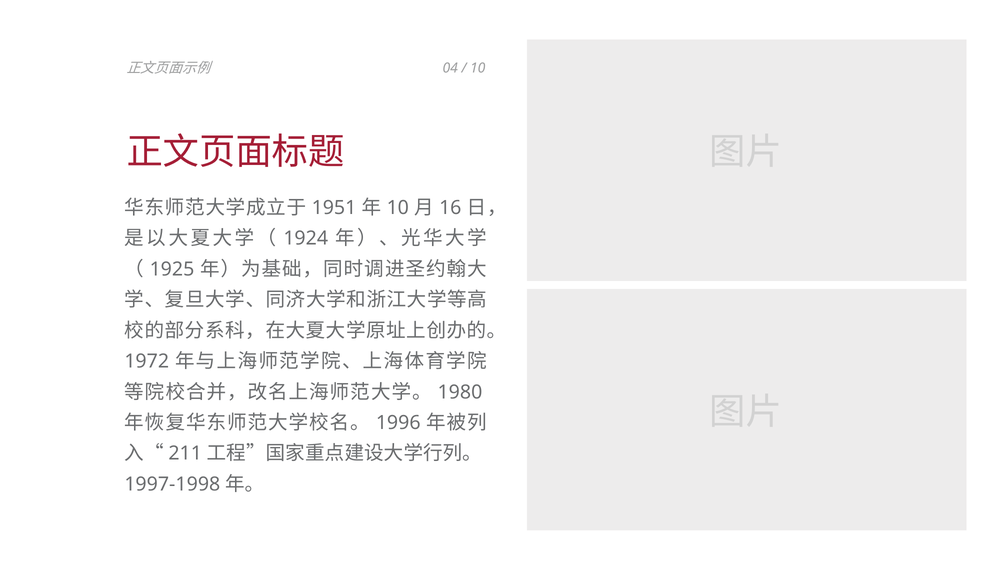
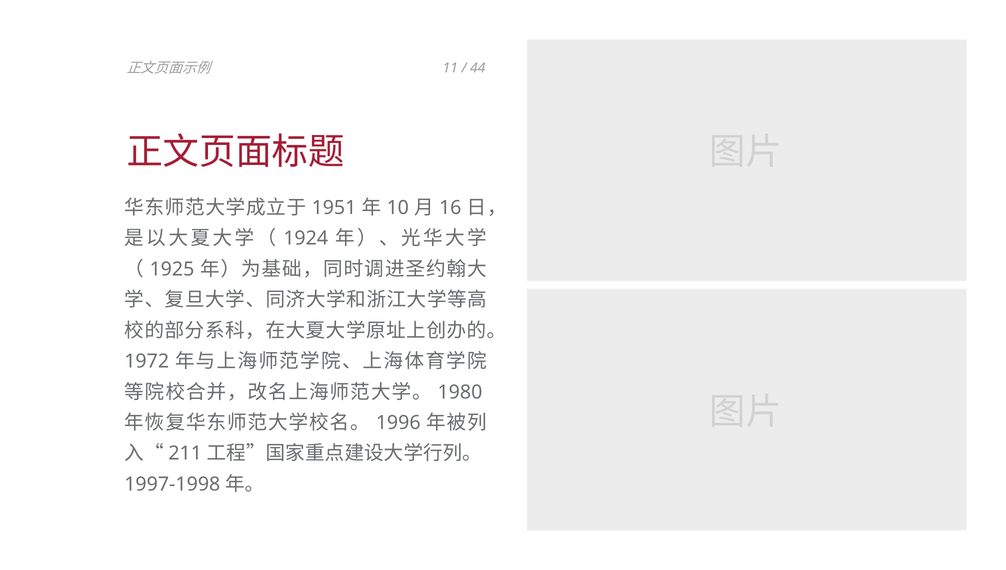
04: 04 -> 11 (450, 68)
10: 10 -> 44 (478, 68)
